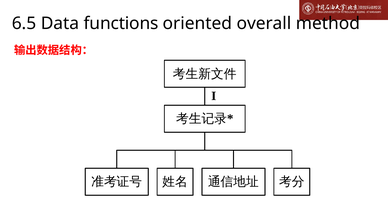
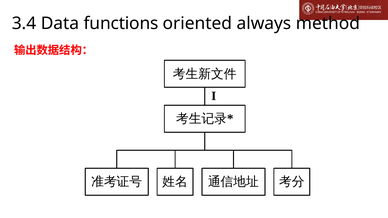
6.5: 6.5 -> 3.4 (24, 23)
overall: overall -> always (264, 23)
